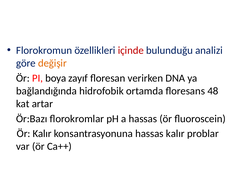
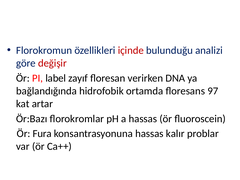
değişir colour: orange -> red (52, 63)
boya: boya -> label (56, 78)
48: 48 -> 97 (213, 91)
Ör Kalır: Kalır -> Fura (42, 134)
